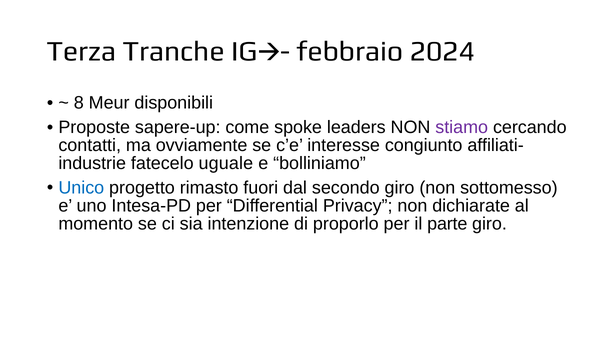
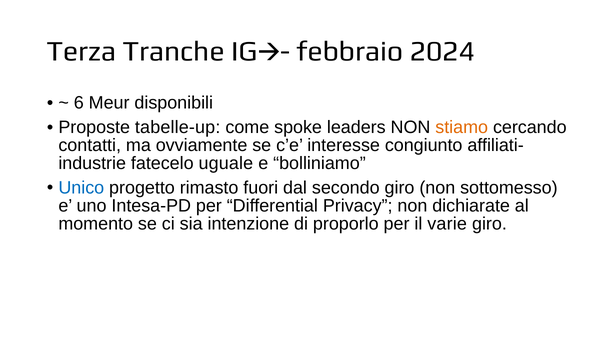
8: 8 -> 6 (79, 103)
sapere-up: sapere-up -> tabelle-up (178, 127)
stiamo colour: purple -> orange (462, 127)
parte: parte -> varie (447, 224)
